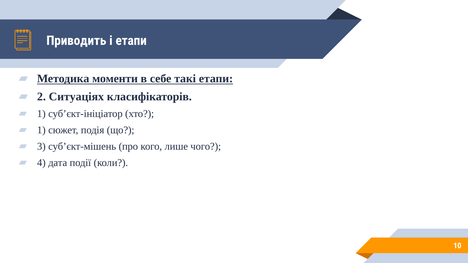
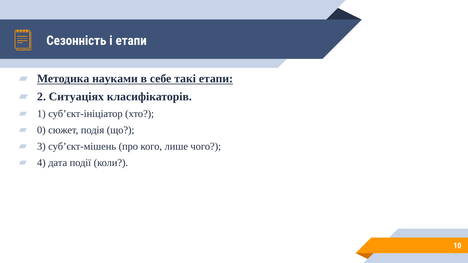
Приводить: Приводить -> Сезонність (76, 41)
моменти: моменти -> науками (115, 79)
1: 1 -> 0 (41, 130)
